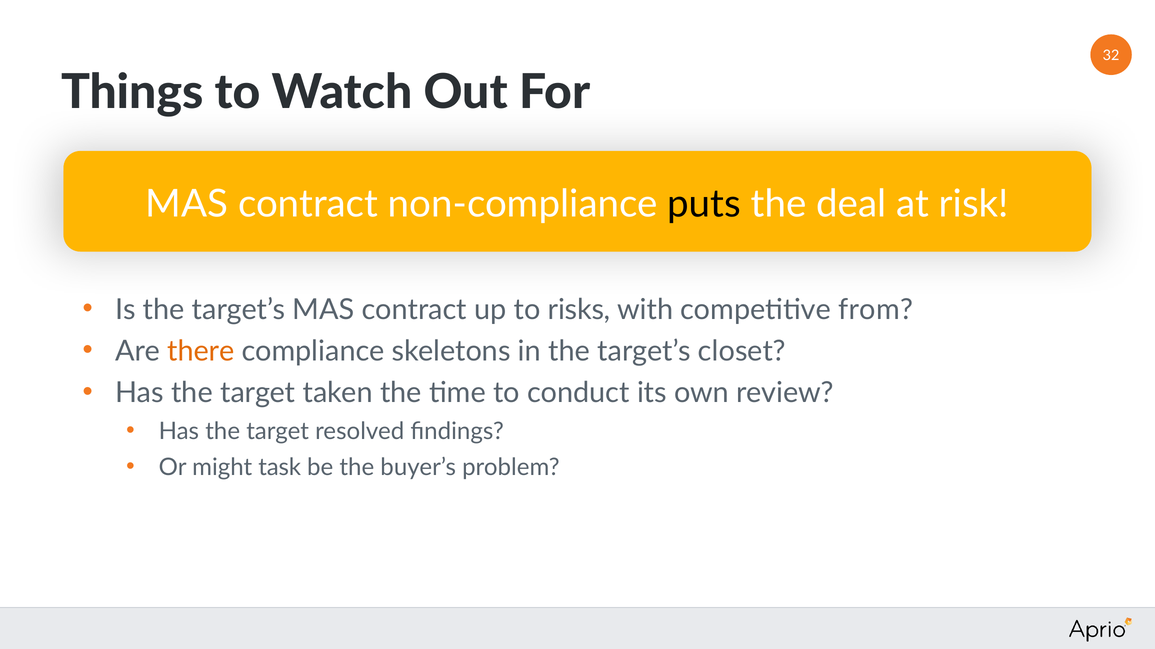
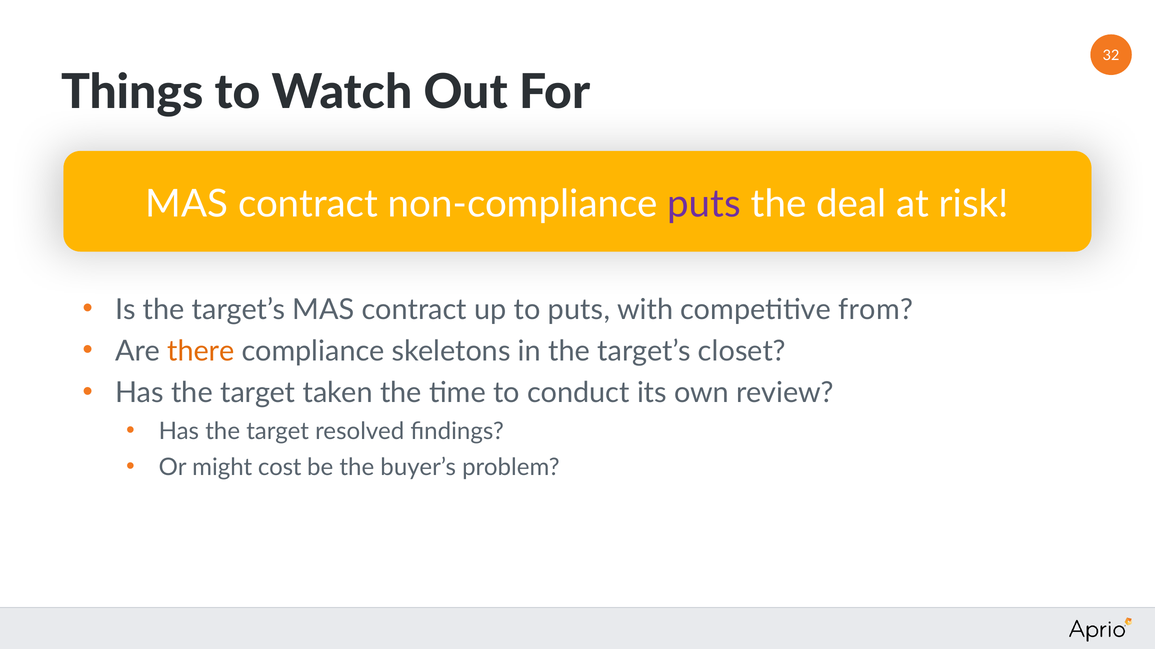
puts colour: black -> purple (704, 204)
to risks: risks -> puts (579, 310)
task: task -> cost (280, 468)
